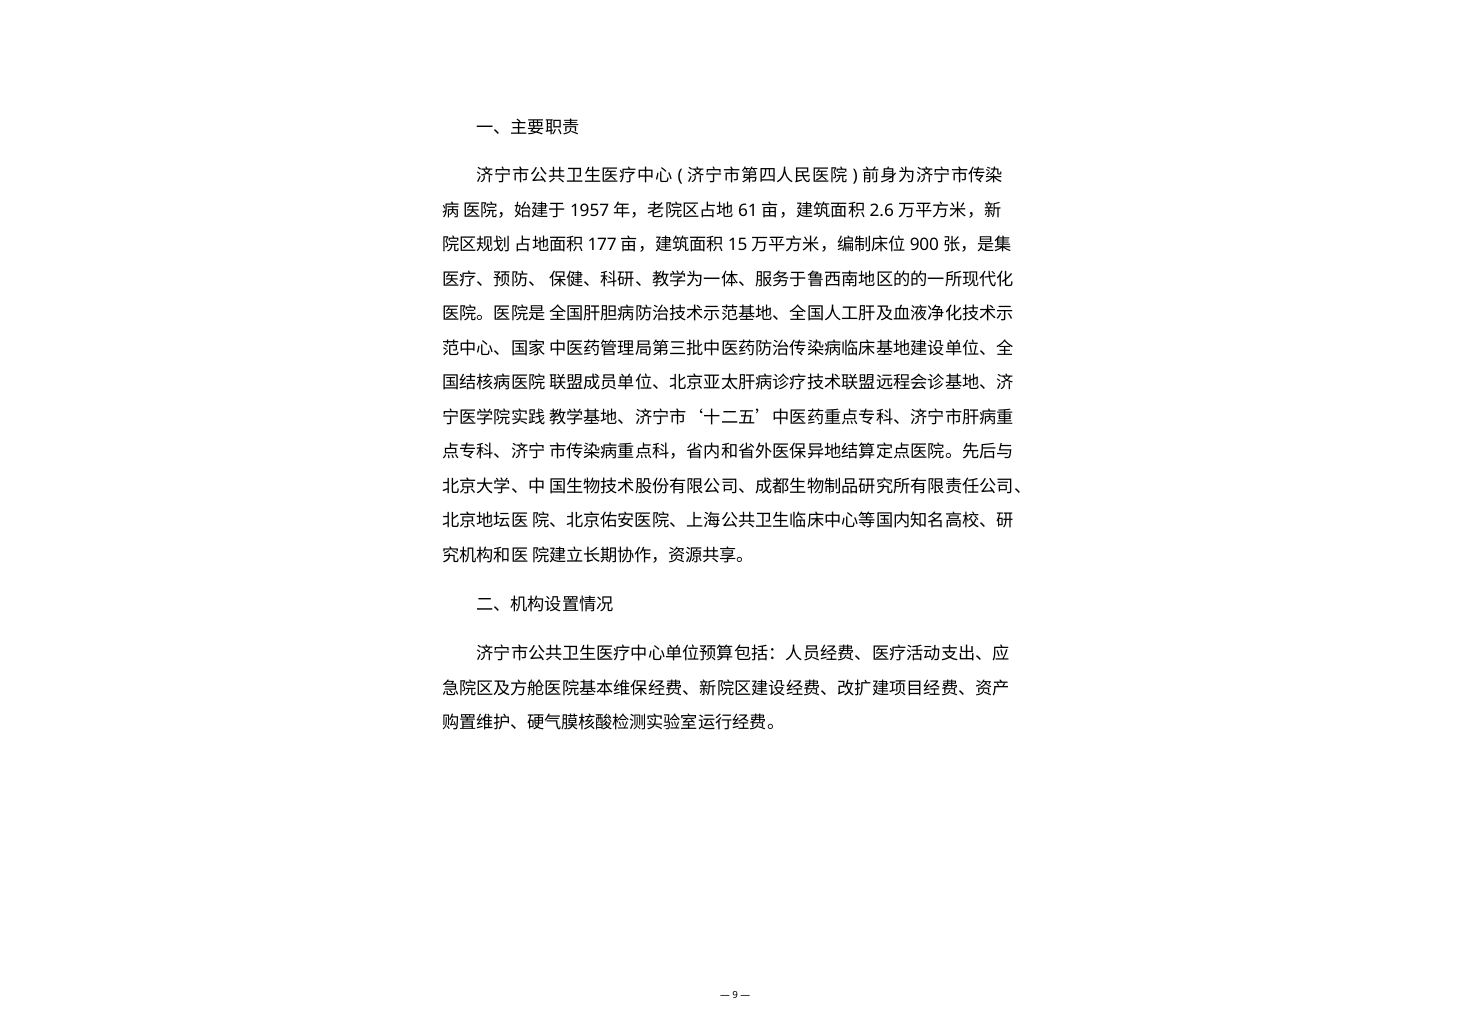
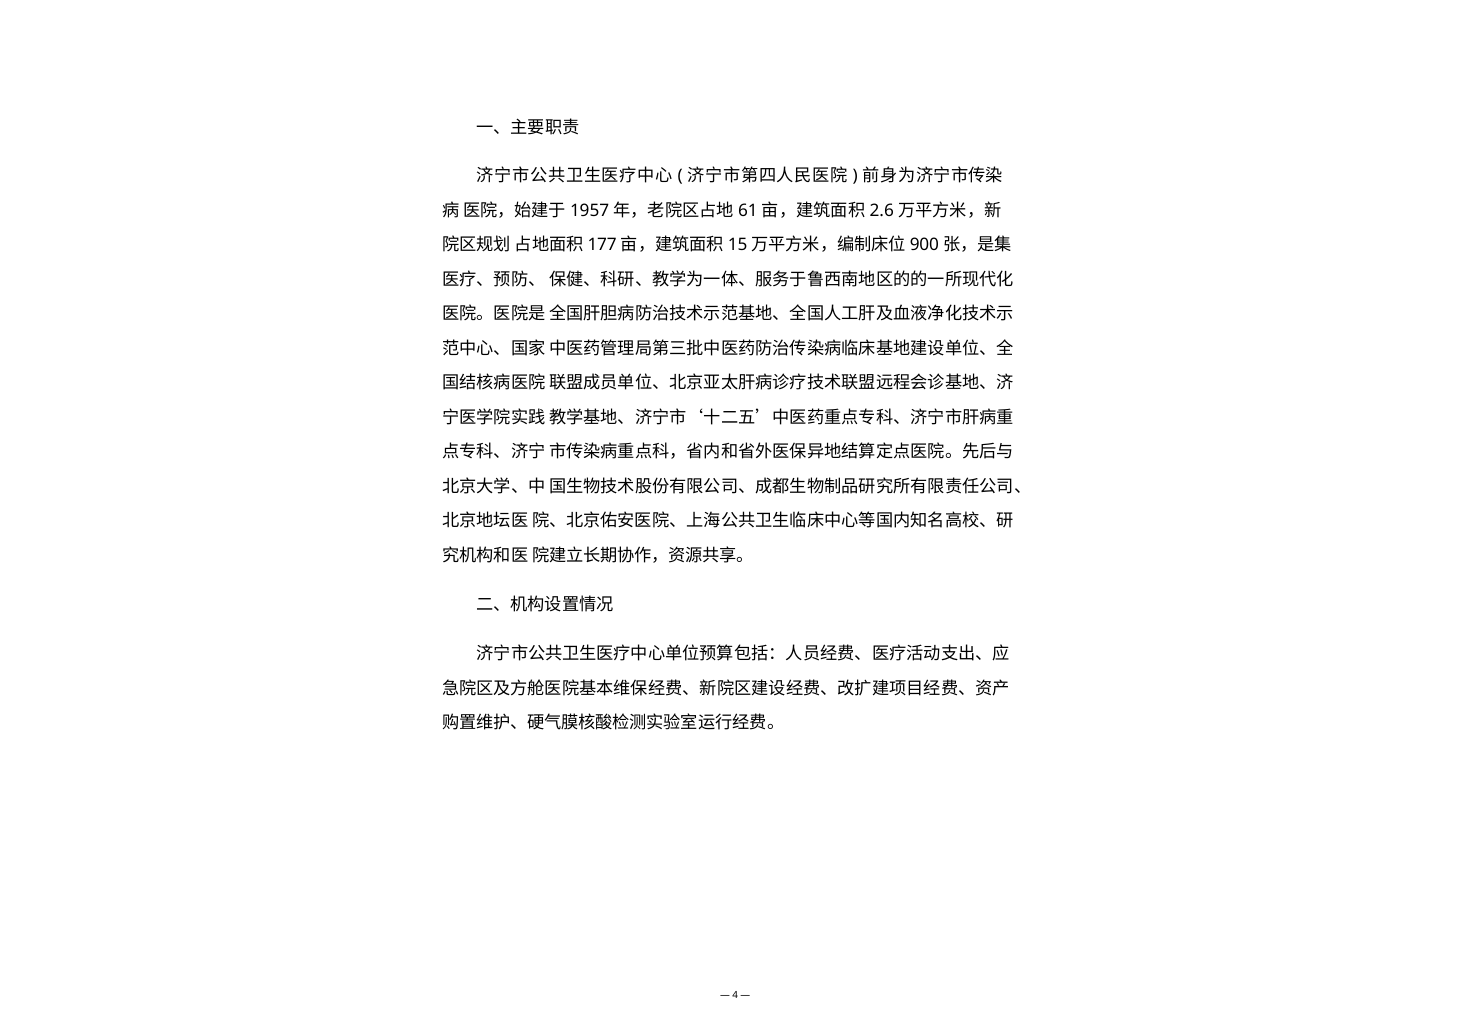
9: 9 -> 4 (735, 995)
